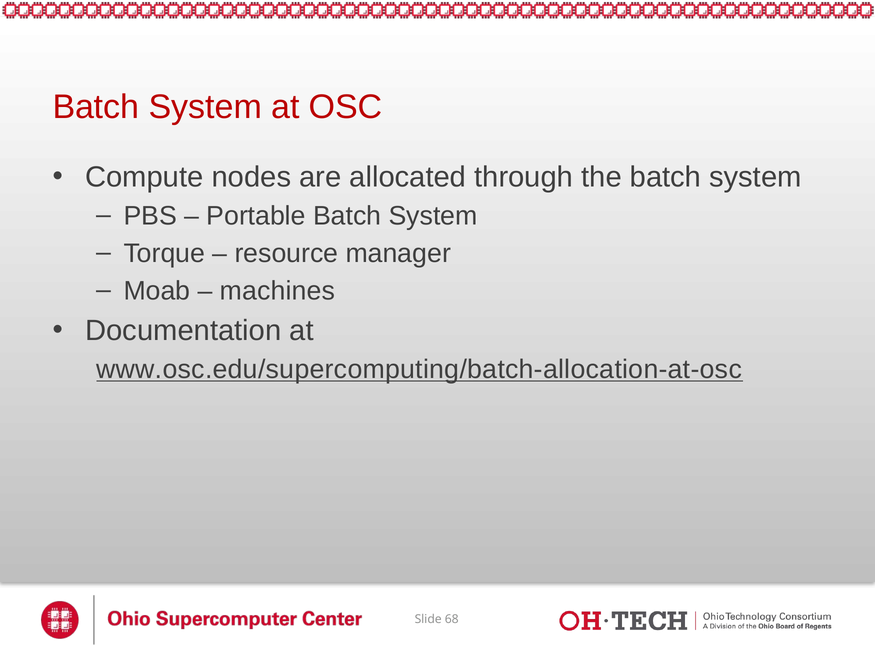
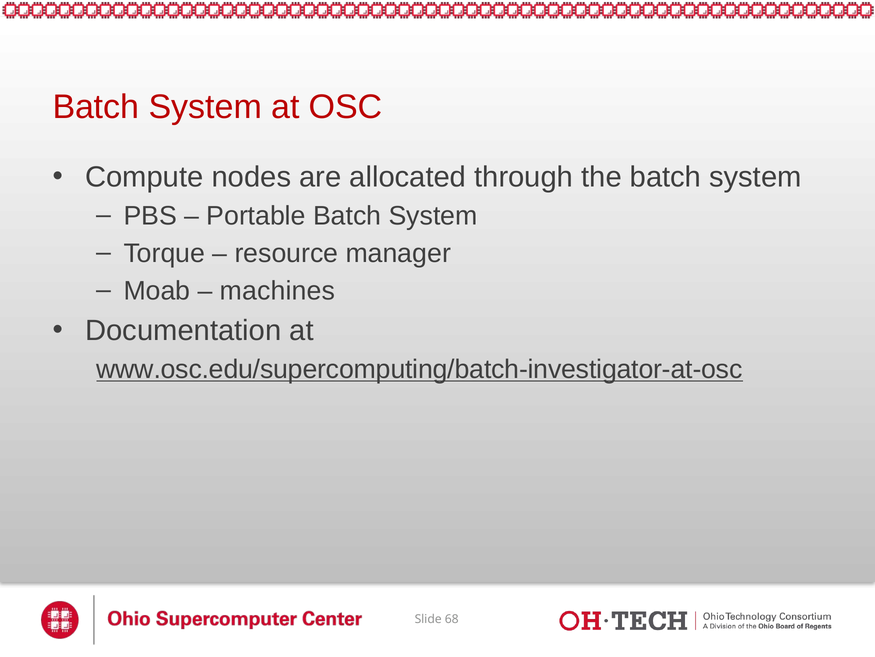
www.osc.edu/supercomputing/batch-allocation-at-osc: www.osc.edu/supercomputing/batch-allocation-at-osc -> www.osc.edu/supercomputing/batch-investigator-at-osc (419, 369)
